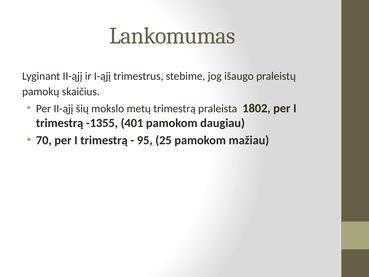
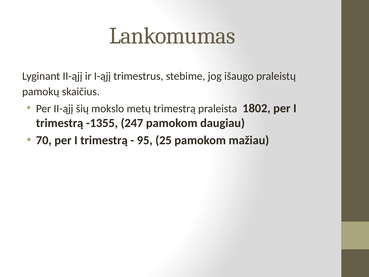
401: 401 -> 247 (132, 123)
